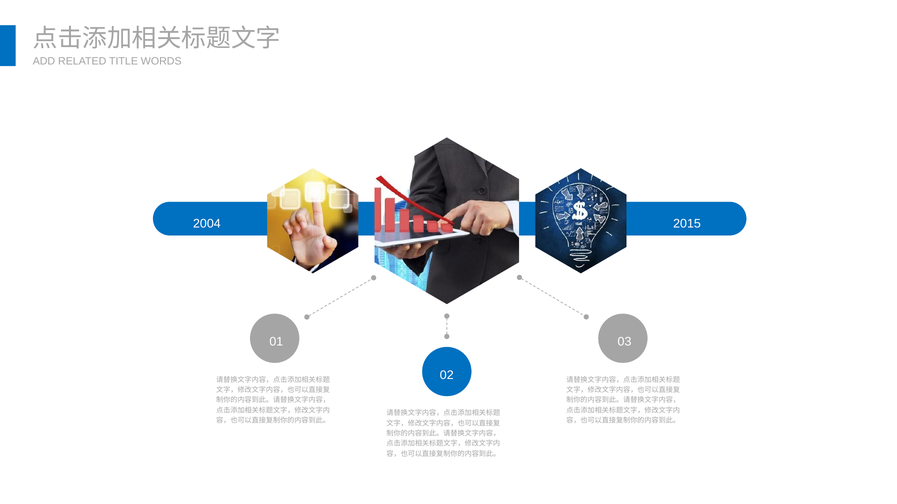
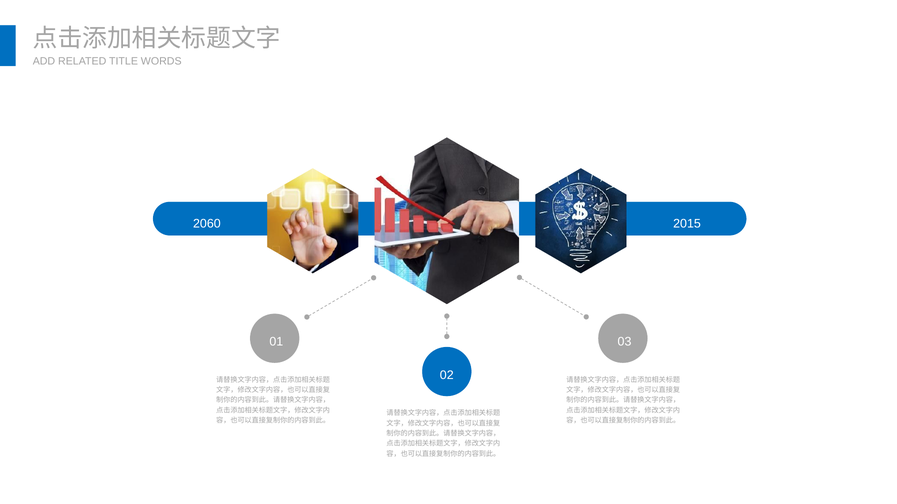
2004: 2004 -> 2060 (207, 224)
